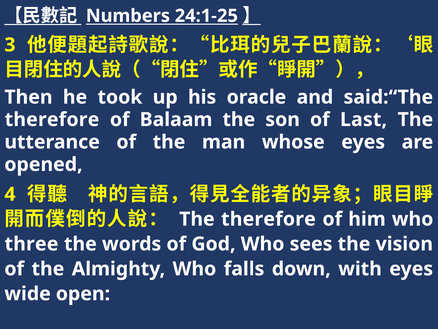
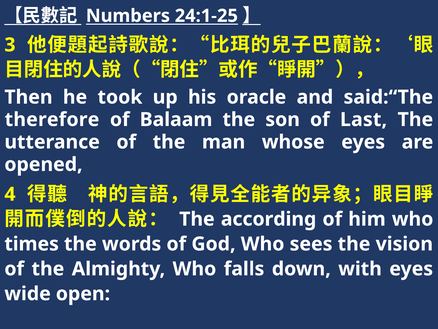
The therefore: therefore -> according (269, 219)
three: three -> times (32, 244)
